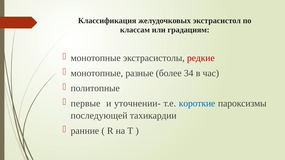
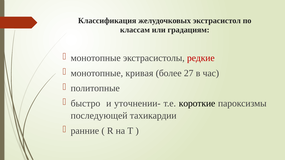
разные: разные -> кривая (139, 73)
34: 34 -> 27 (189, 73)
первые: первые -> быстро (85, 104)
короткие colour: blue -> black (197, 104)
